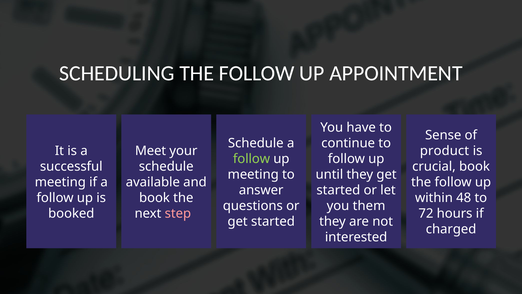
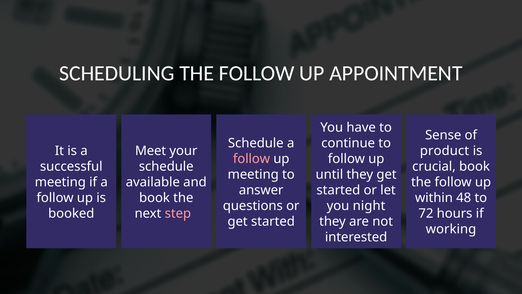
follow colour: light green -> pink (251, 159)
them: them -> night (369, 206)
charged: charged -> working (451, 229)
